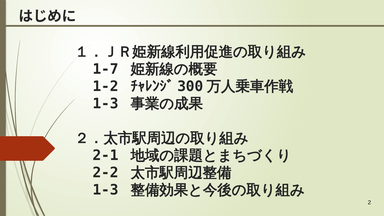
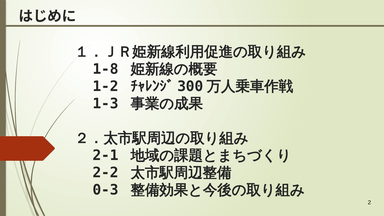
1-7: 1-7 -> 1-8 (106, 69)
1-3: 1-3 -> 0-3 (106, 190)
